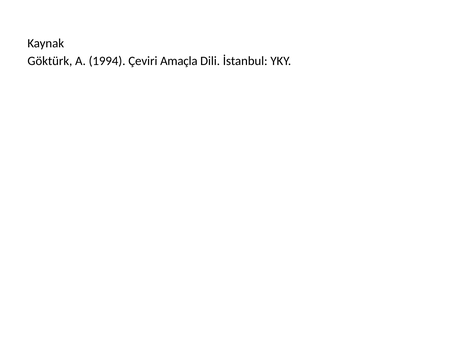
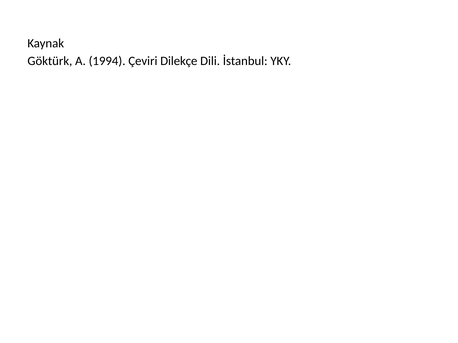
Amaçla: Amaçla -> Dilekçe (179, 61)
